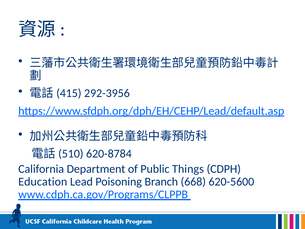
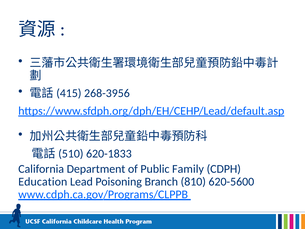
292-3956: 292-3956 -> 268-3956 (107, 93)
620-8784: 620-8784 -> 620-1833 (109, 154)
Things: Things -> Family (188, 169)
668: 668 -> 810 (193, 182)
